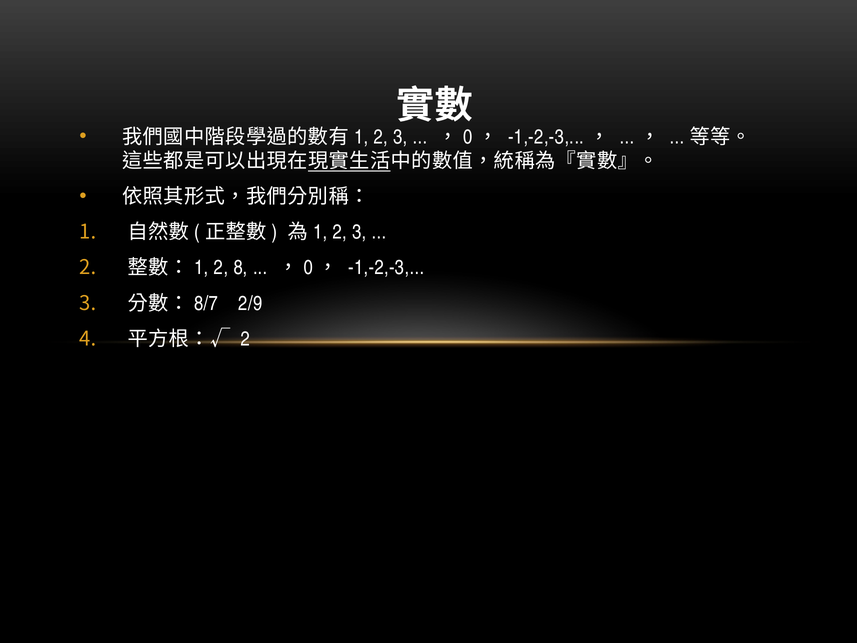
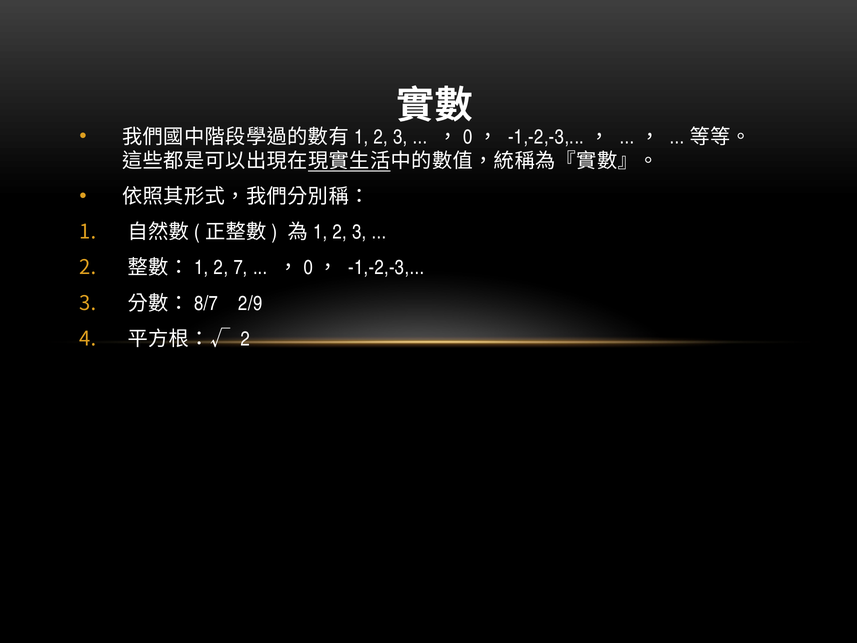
8: 8 -> 7 (240, 268)
